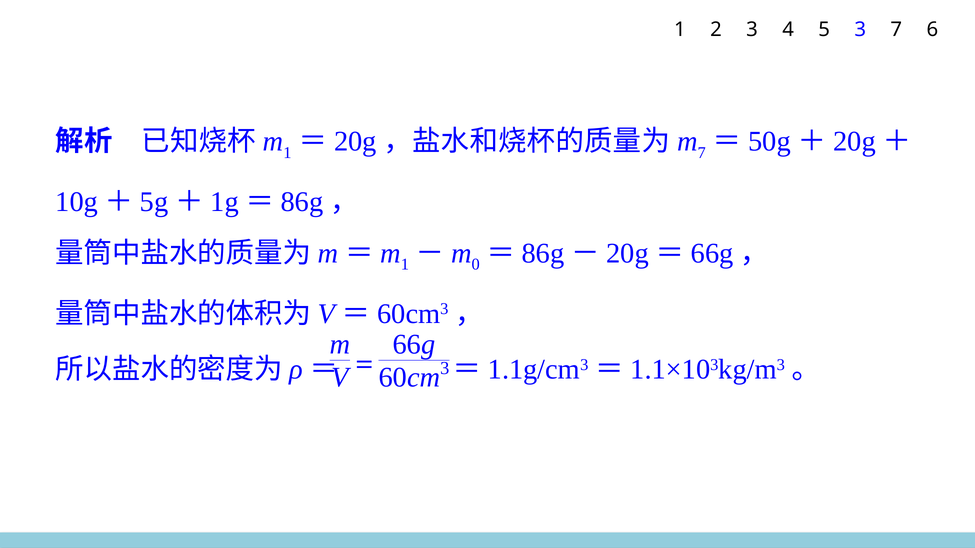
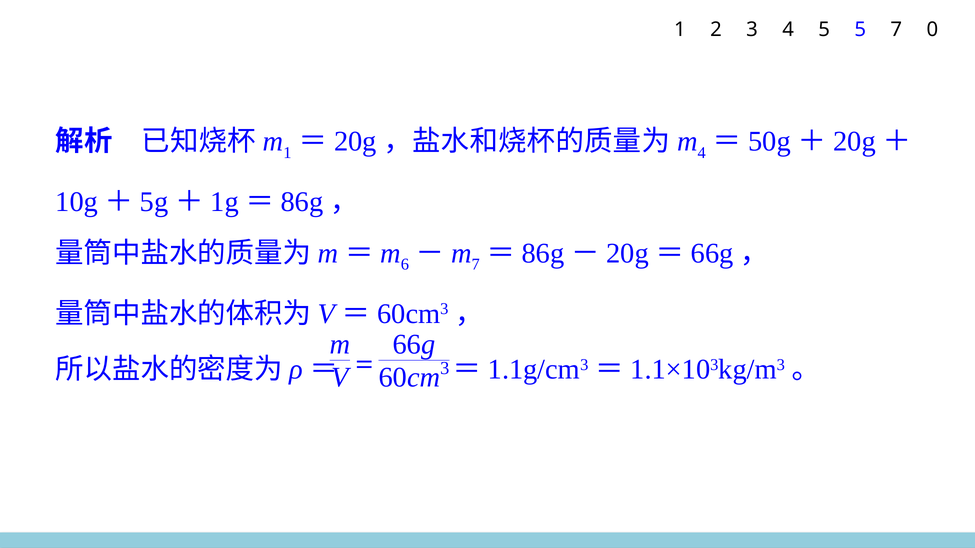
5 3: 3 -> 5 (860, 30)
6: 6 -> 0 (932, 30)
7: 7 -> 4 (702, 153)
1: 1 -> 6 (405, 265)
0: 0 -> 7 (476, 265)
